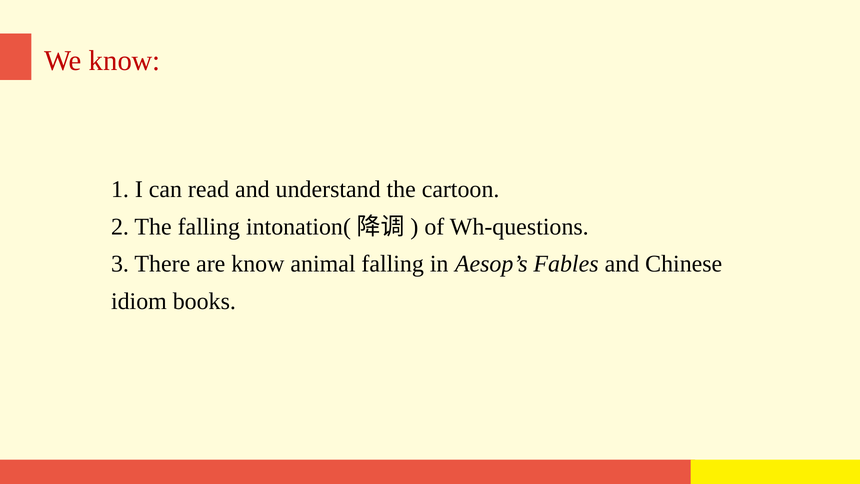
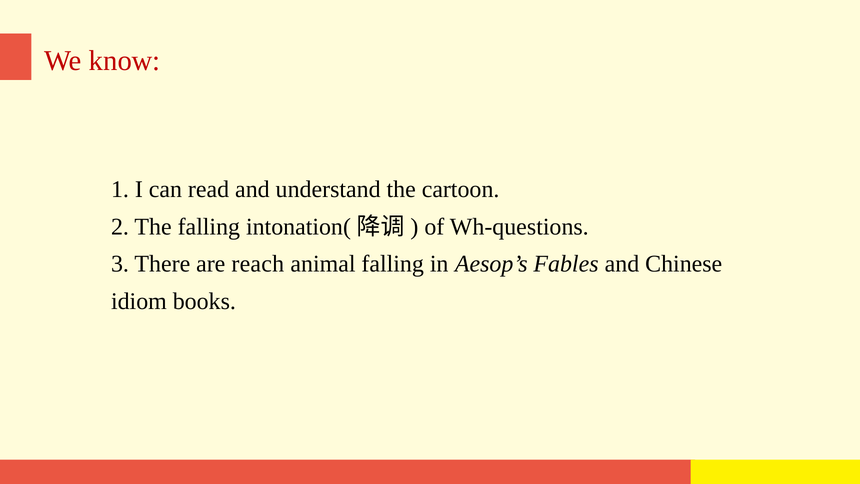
are know: know -> reach (258, 264)
